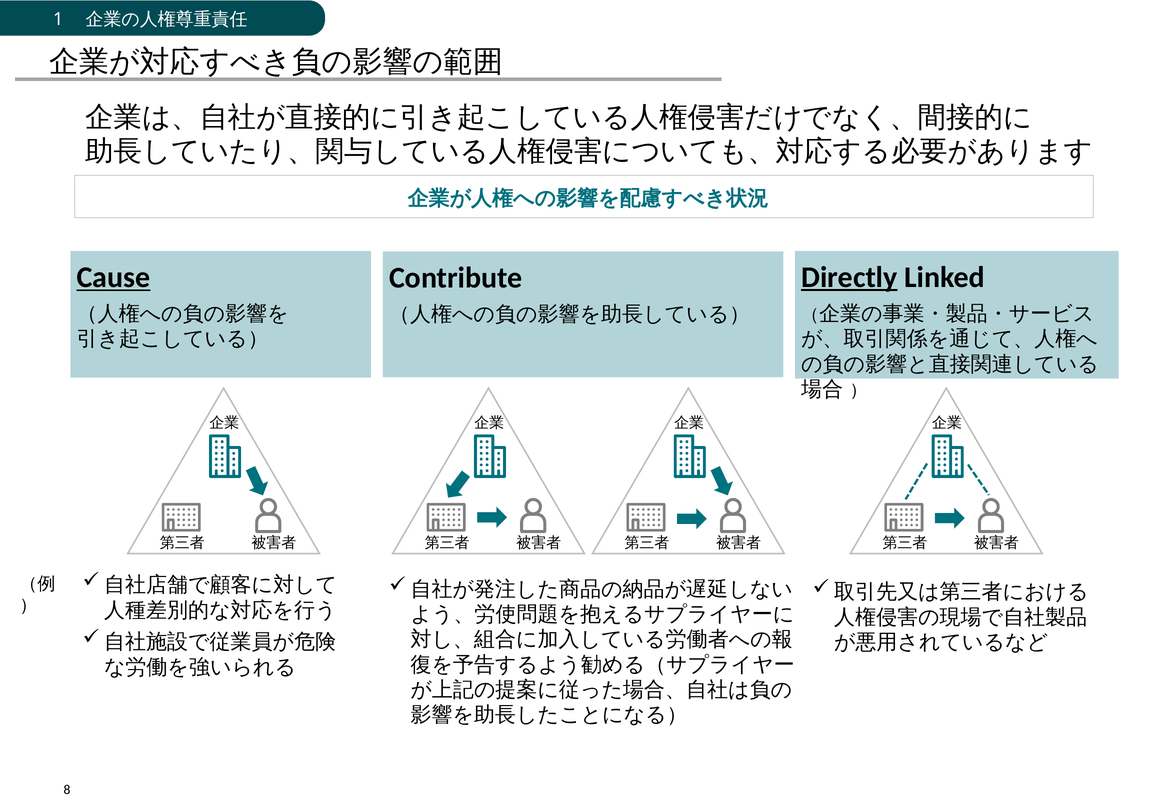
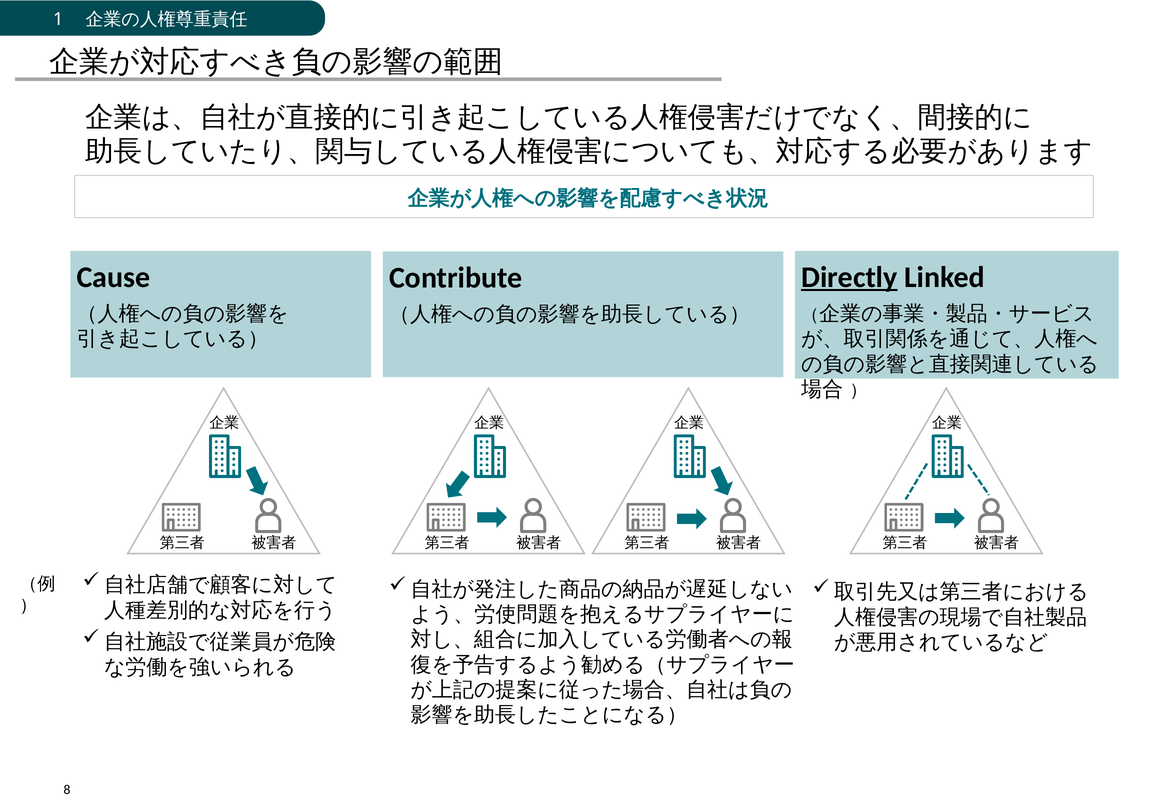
Cause underline: present -> none (114, 277)
